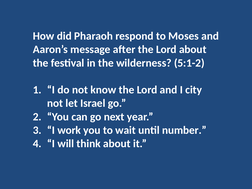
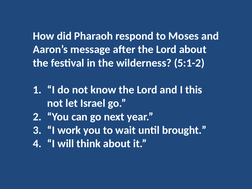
city: city -> this (194, 90)
number: number -> brought (184, 130)
